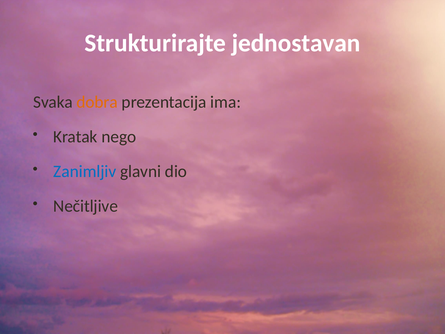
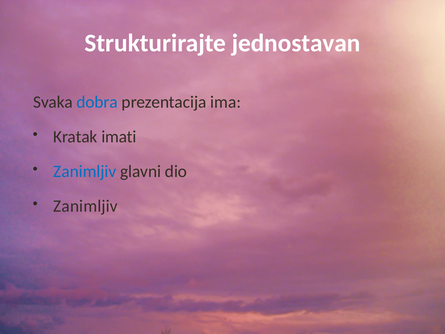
dobra colour: orange -> blue (97, 102)
nego: nego -> imati (119, 137)
Nečitljive: Nečitljive -> Zanimljiv (86, 206)
